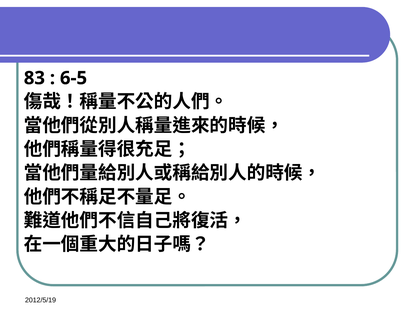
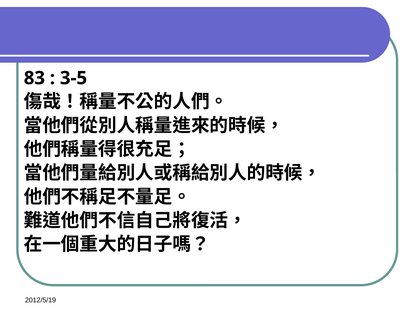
6-5: 6-5 -> 3-5 (73, 78)
